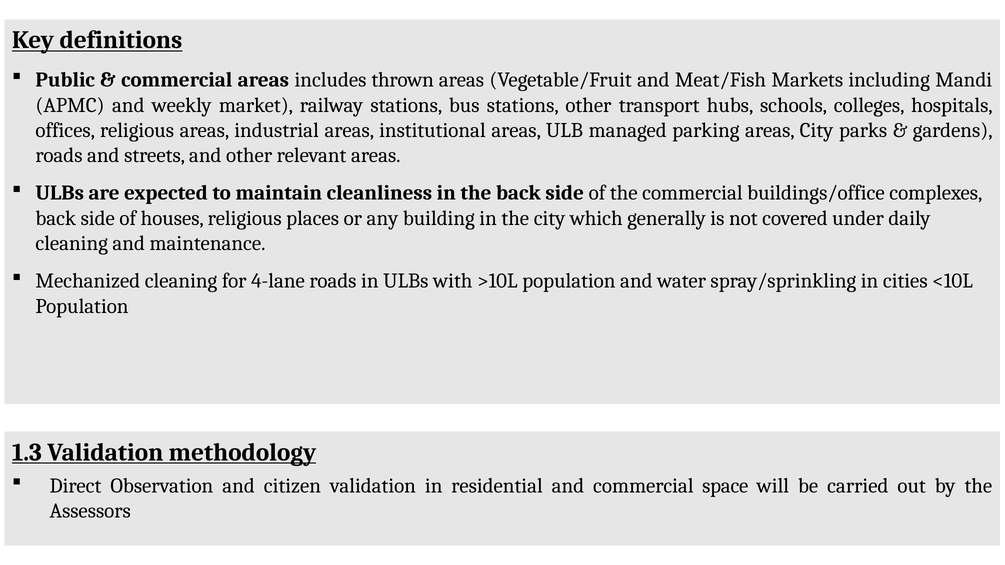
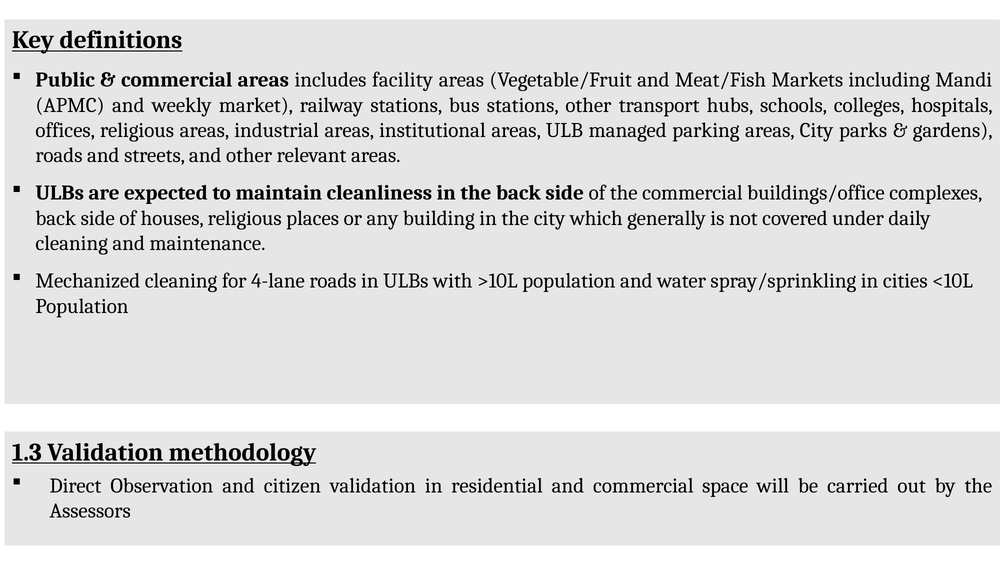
thrown: thrown -> facility (402, 80)
